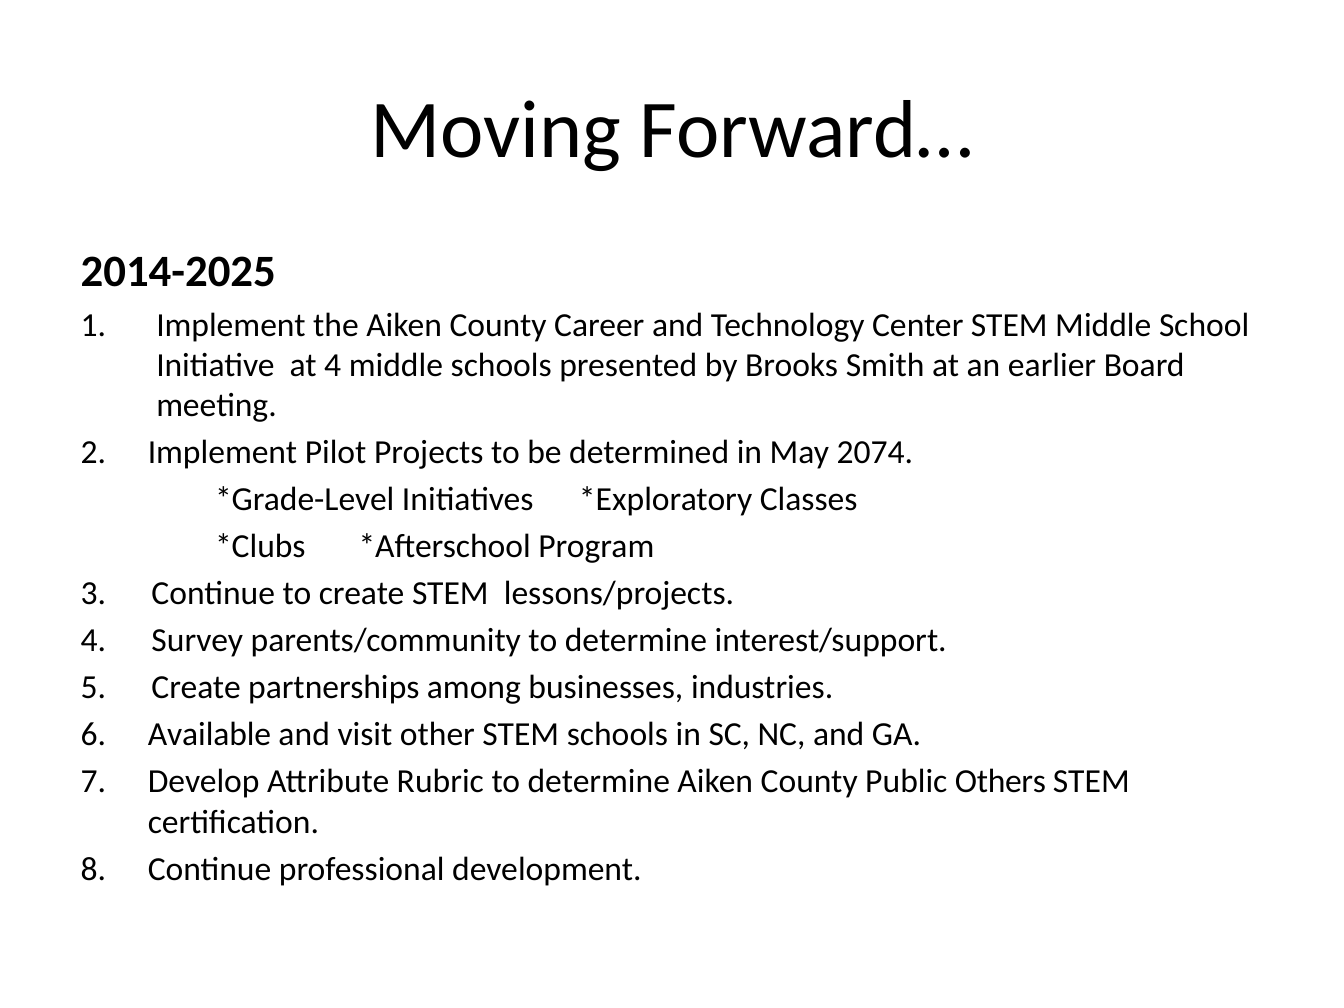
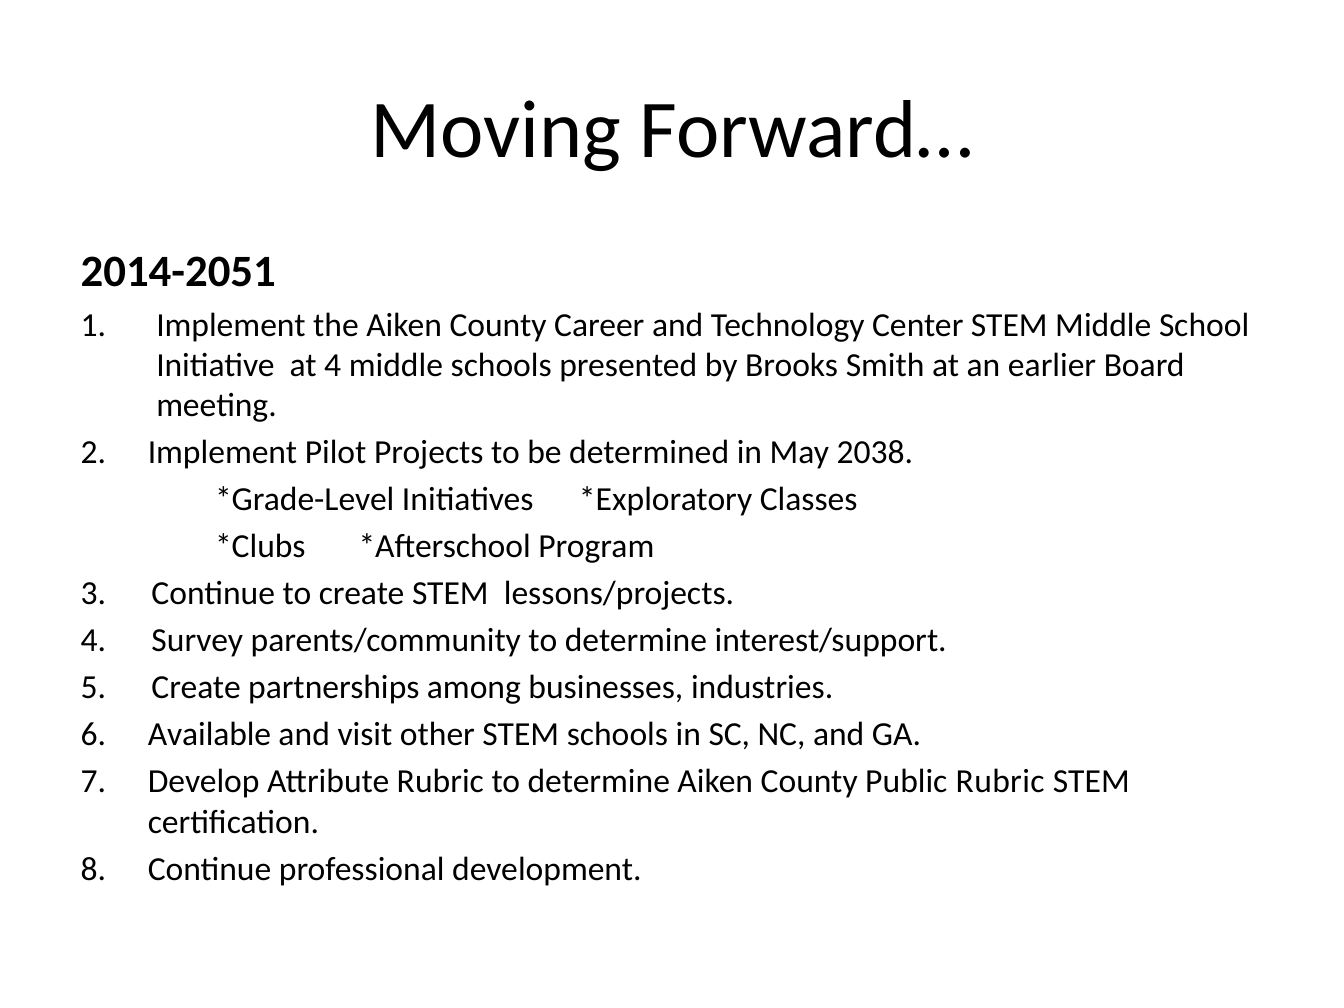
2014-2025: 2014-2025 -> 2014-2051 (178, 272)
2074: 2074 -> 2038 (875, 453)
Public Others: Others -> Rubric (1000, 782)
